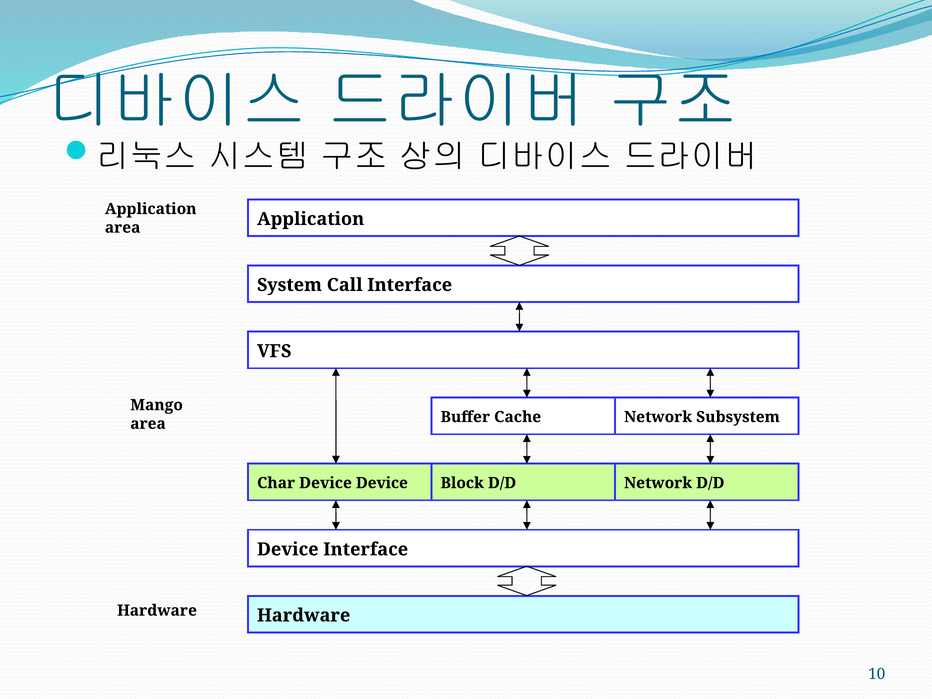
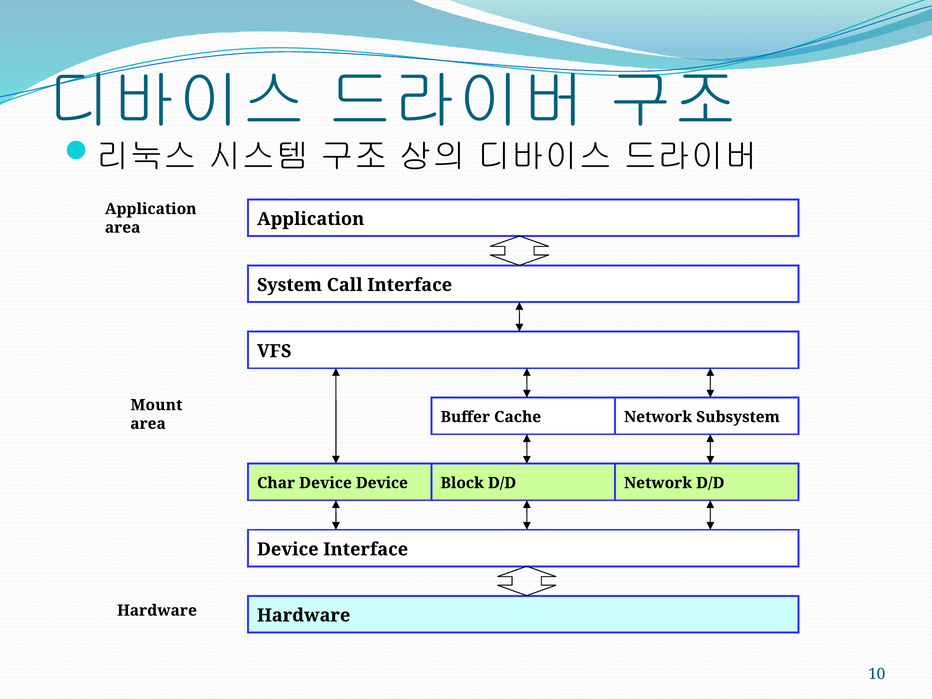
Mango: Mango -> Mount (156, 405)
